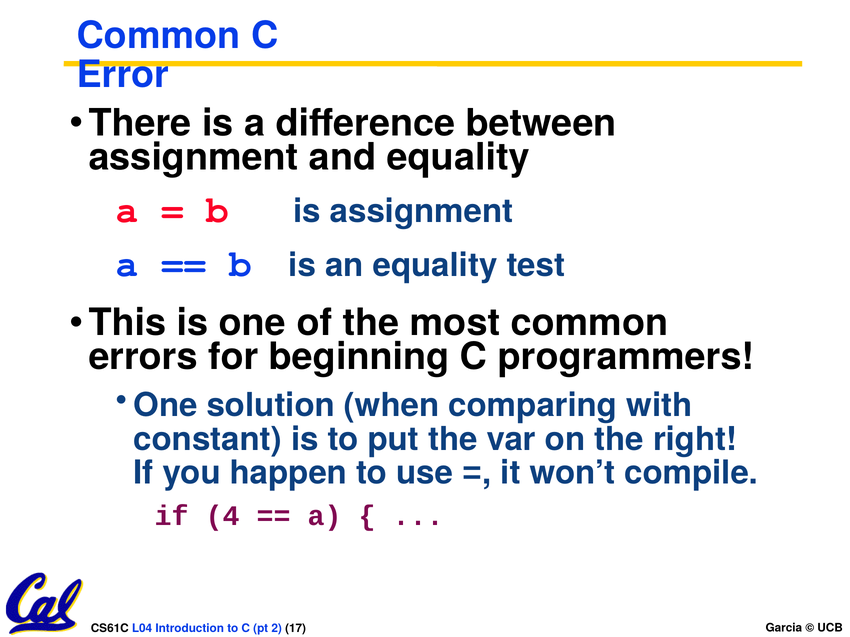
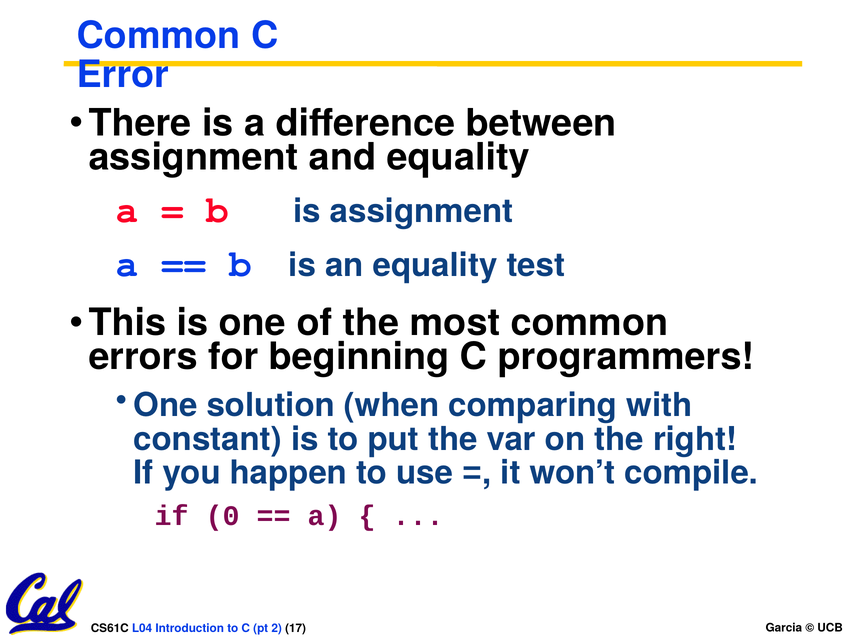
4: 4 -> 0 (223, 516)
